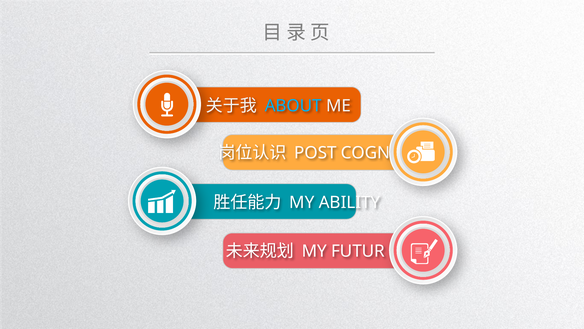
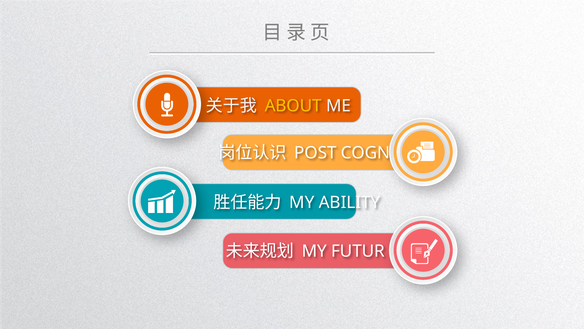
ABOUT colour: light blue -> yellow (293, 106)
